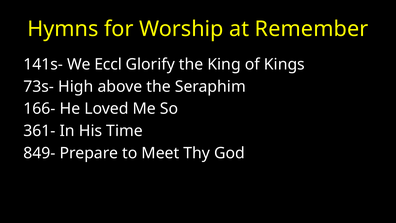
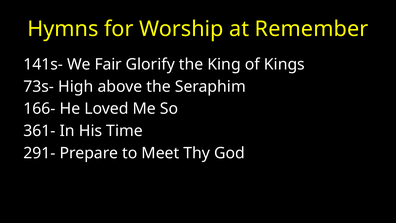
Eccl: Eccl -> Fair (108, 64)
849-: 849- -> 291- (39, 153)
